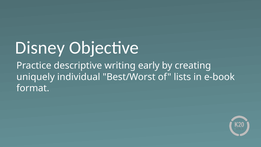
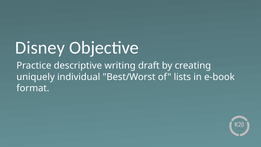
early: early -> draft (149, 66)
